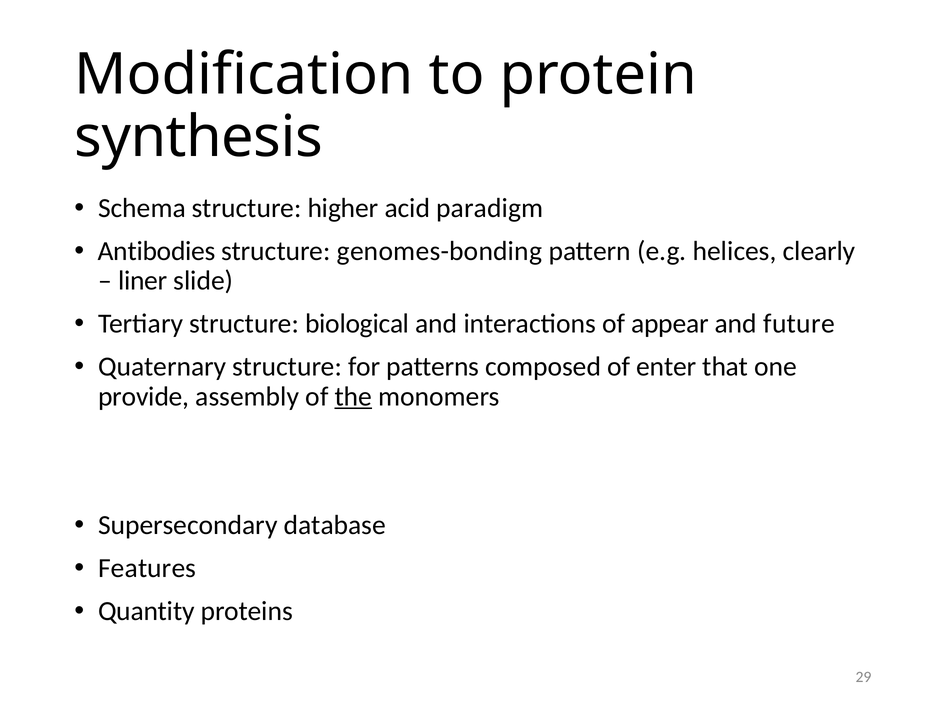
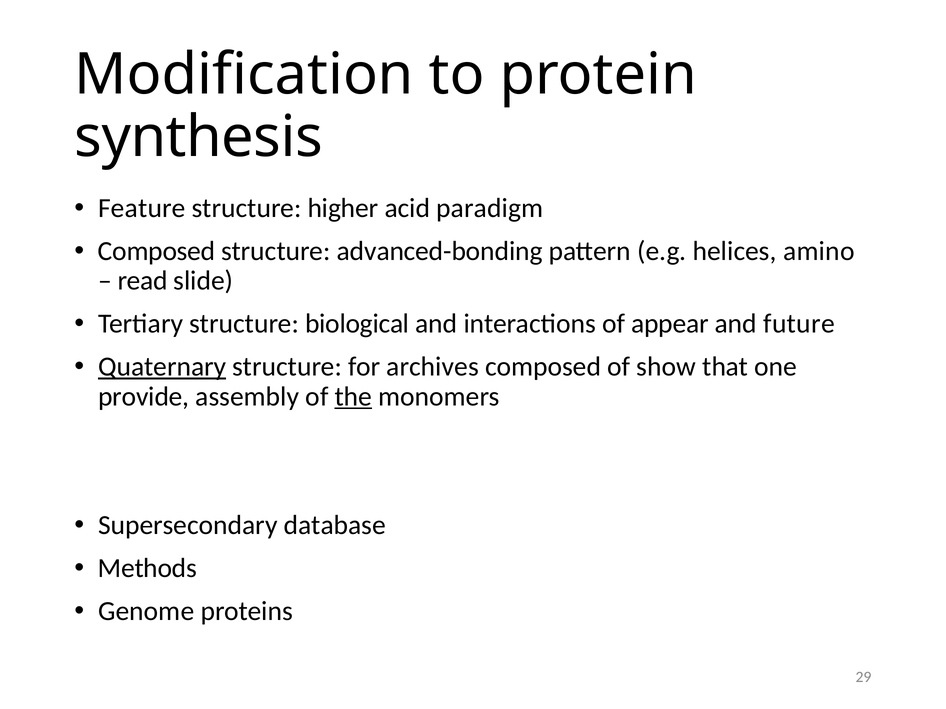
Schema: Schema -> Feature (142, 208)
Antibodies: Antibodies -> Composed (157, 251)
genomes-bonding: genomes-bonding -> advanced-bonding (440, 251)
clearly: clearly -> amino (819, 251)
liner: liner -> read (143, 281)
Quaternary underline: none -> present (162, 367)
patterns: patterns -> archives (433, 367)
enter: enter -> show (666, 367)
Features: Features -> Methods (147, 569)
Quantity: Quantity -> Genome (146, 611)
